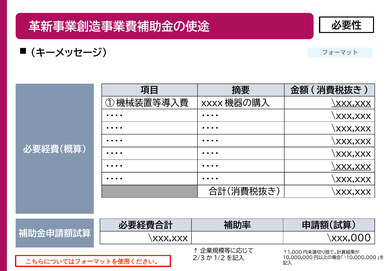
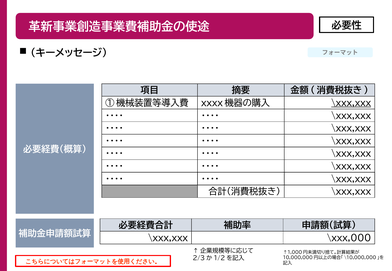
\xxx,xxx underline: present -> none (351, 167)
